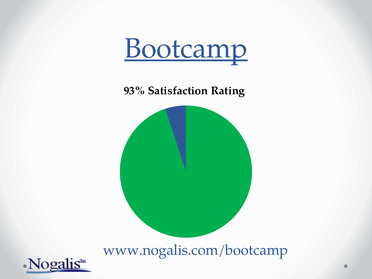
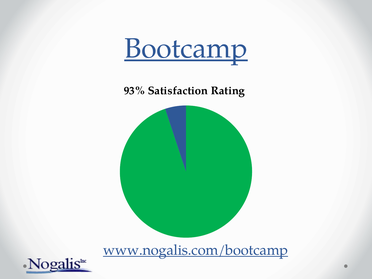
www.nogalis.com/bootcamp underline: none -> present (196, 250)
